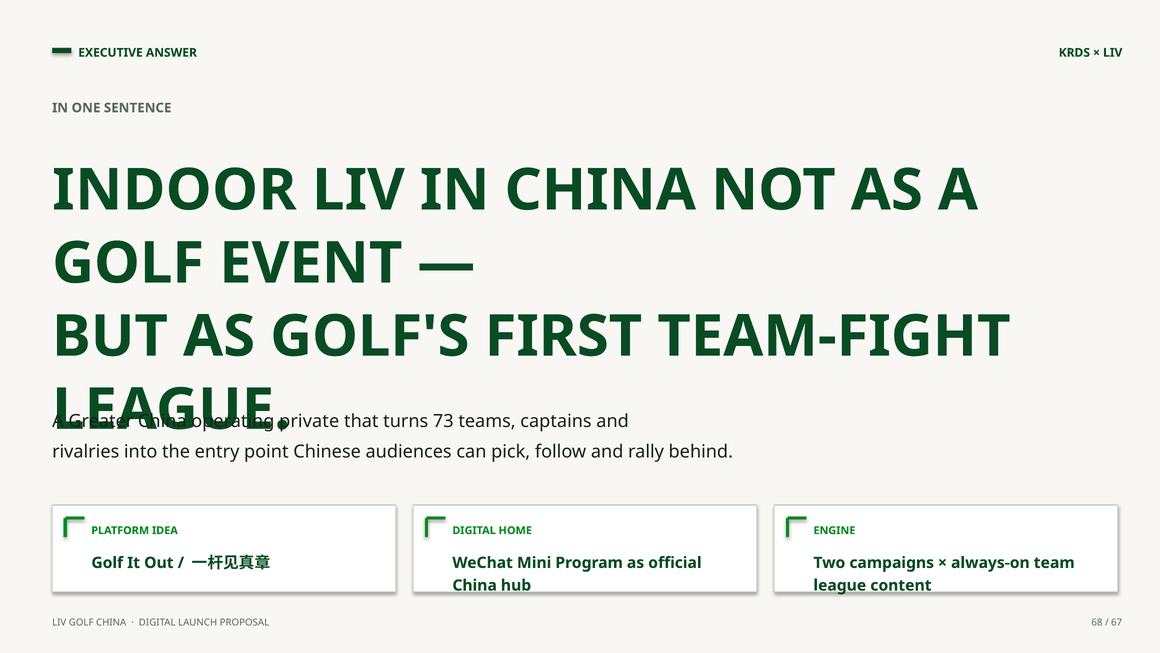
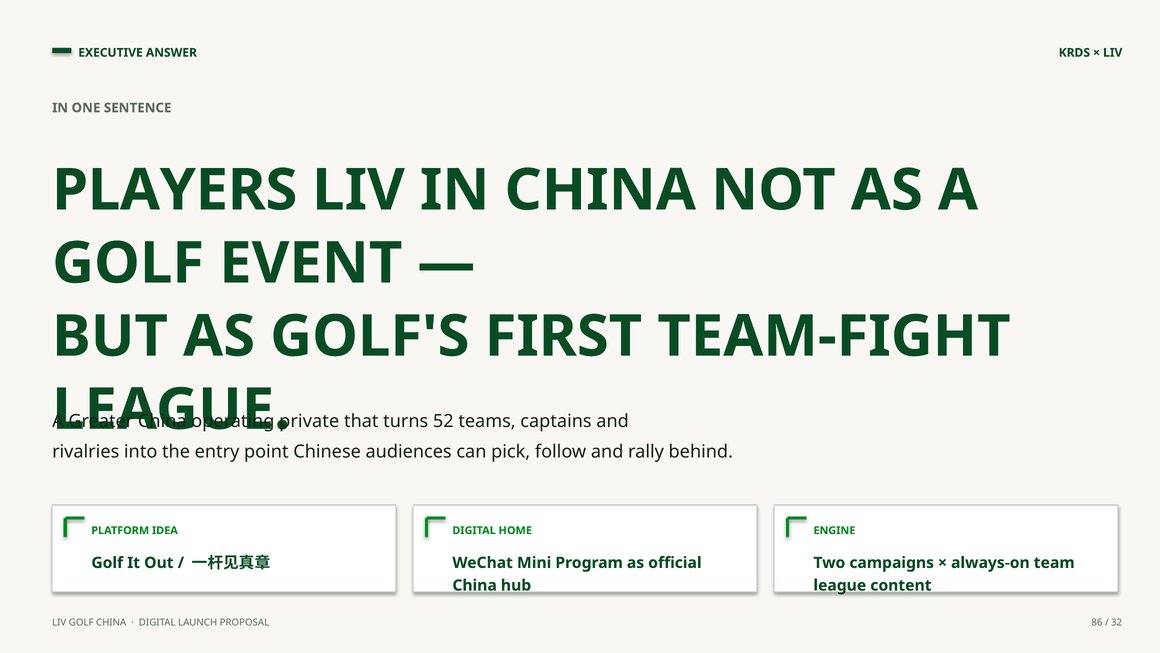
INDOOR: INDOOR -> PLAYERS (175, 190)
73: 73 -> 52 (443, 421)
68: 68 -> 86 (1097, 622)
67: 67 -> 32 (1117, 622)
